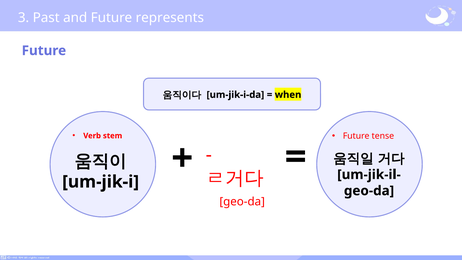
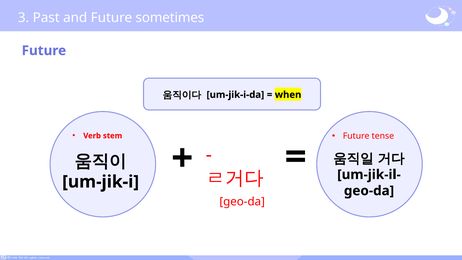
represents: represents -> sometimes (170, 18)
